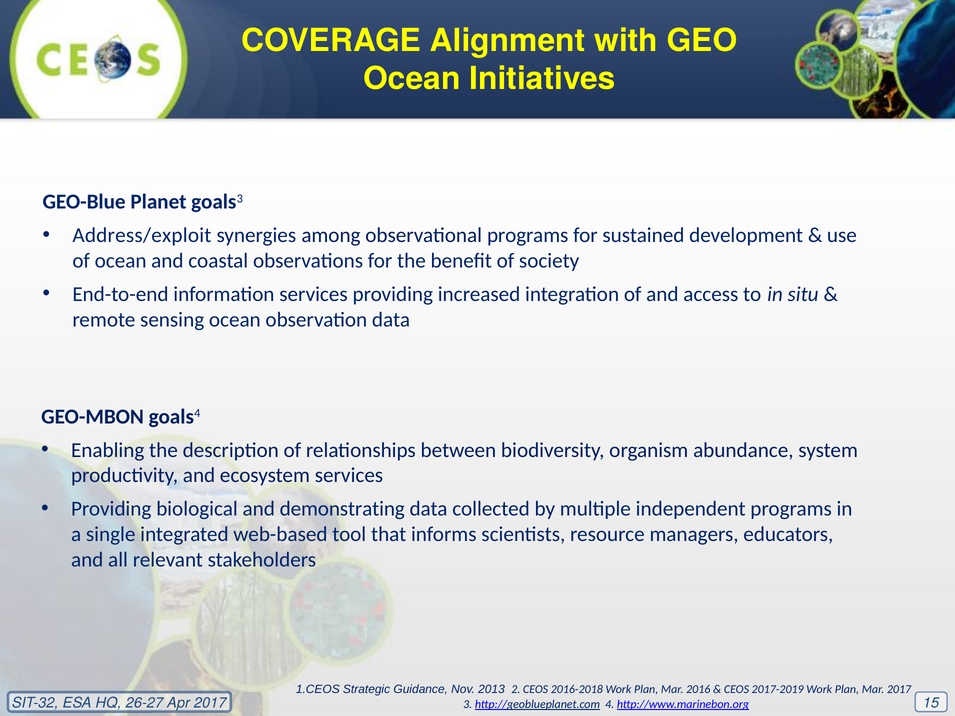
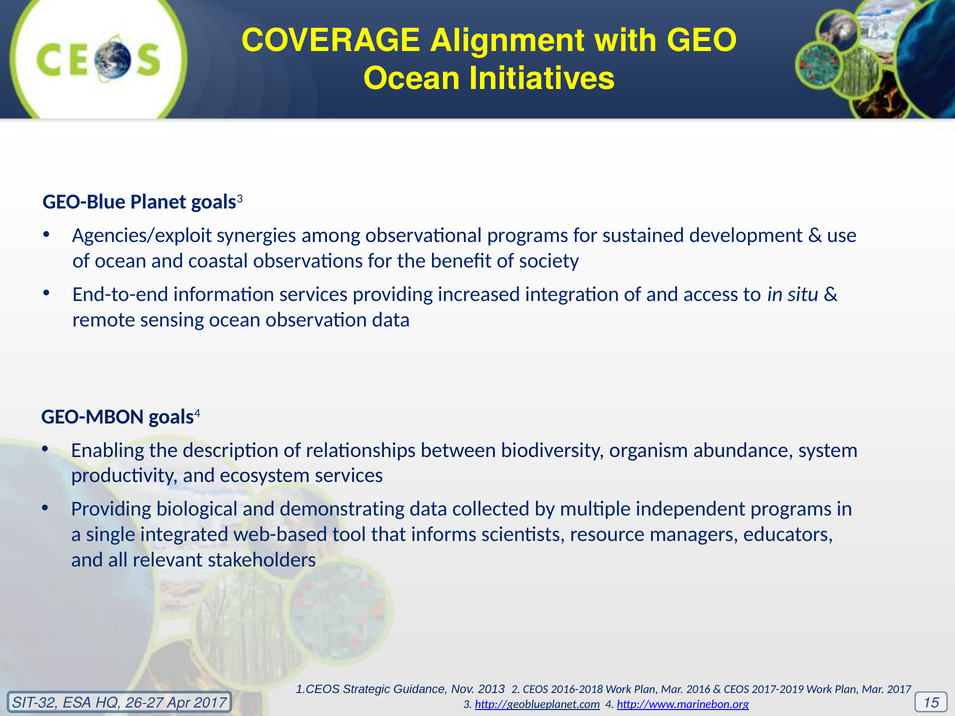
Address/exploit: Address/exploit -> Agencies/exploit (142, 235)
